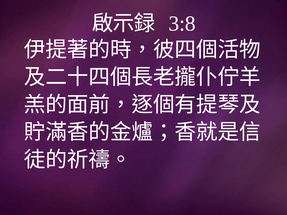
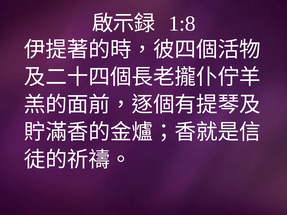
3:8: 3:8 -> 1:8 (182, 24)
